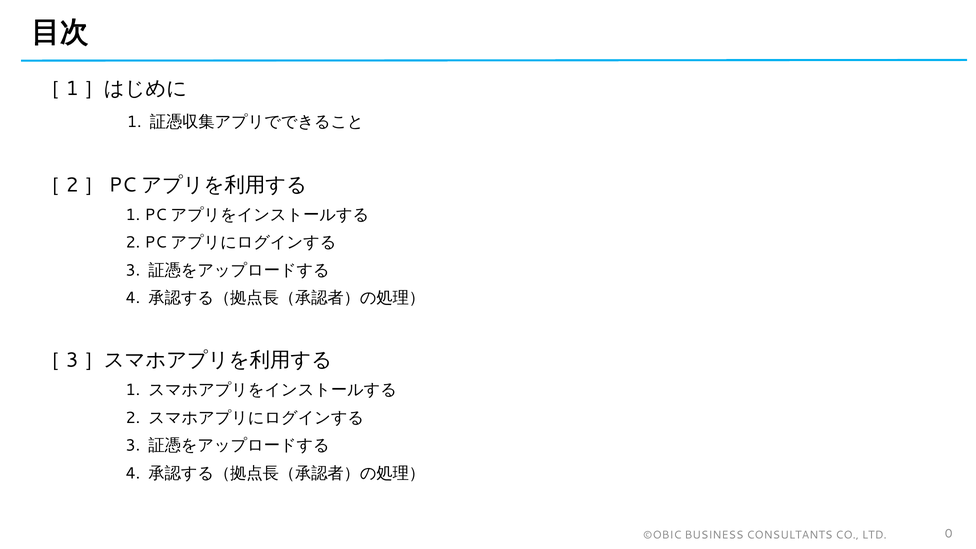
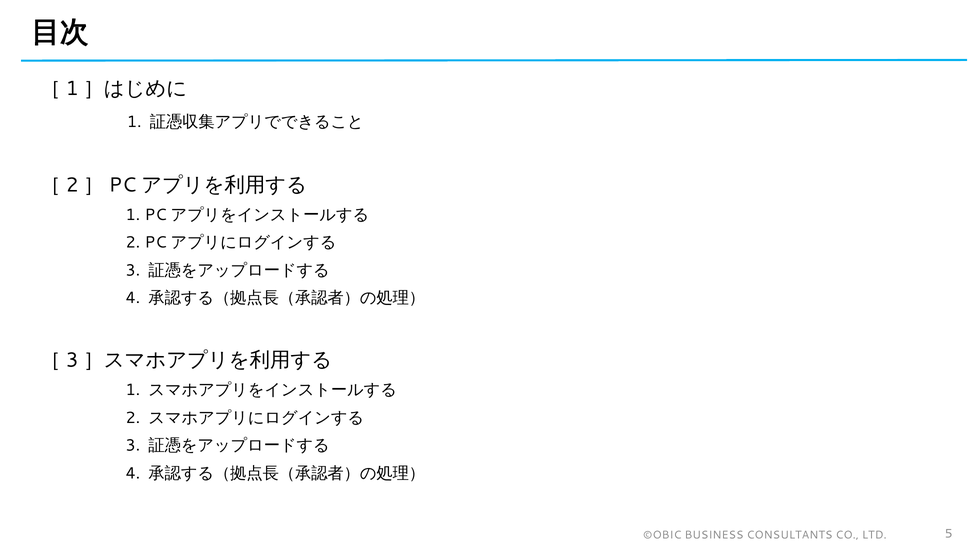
0: 0 -> 5 (949, 534)
